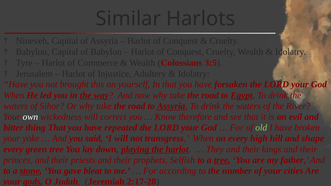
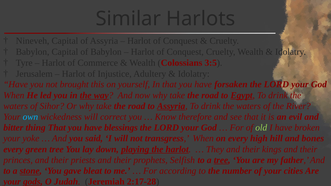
own colour: white -> light blue (30, 117)
repeated: repeated -> blessings (121, 128)
shape: shape -> bones (313, 139)
